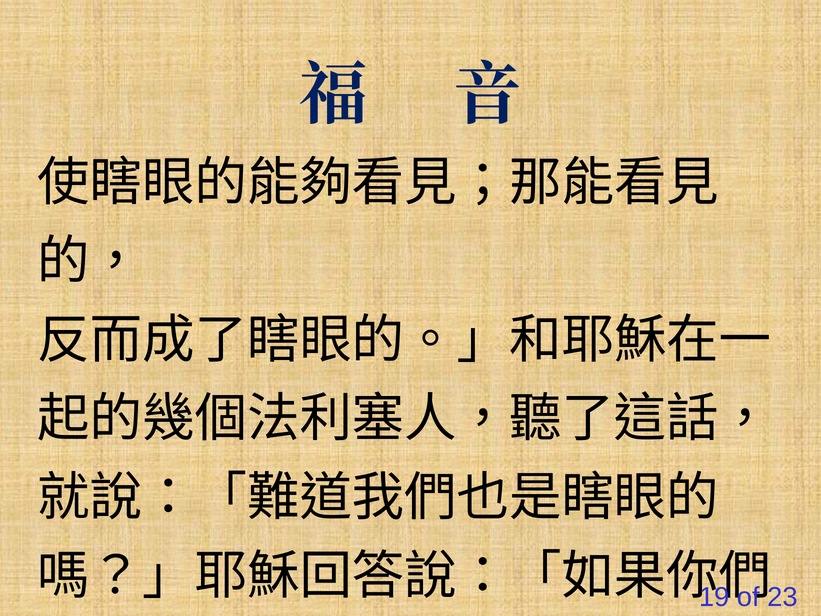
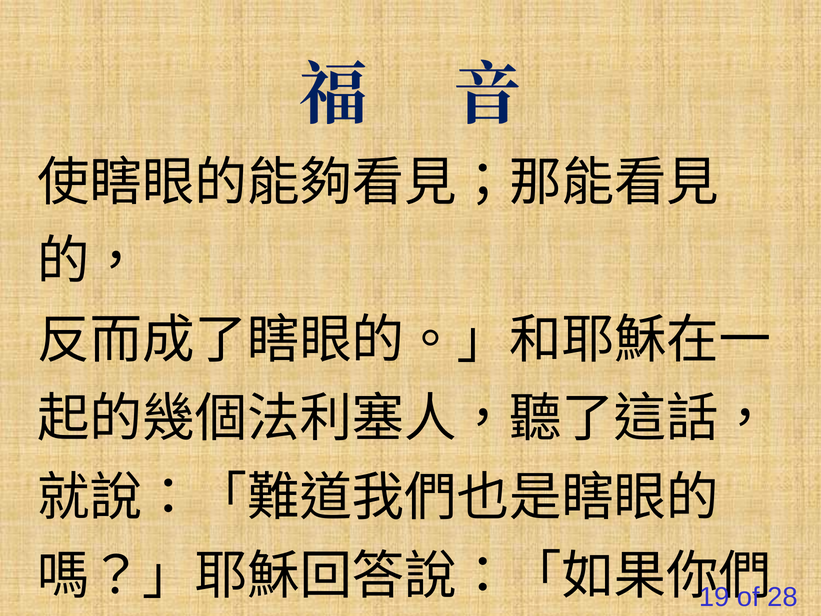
23: 23 -> 28 (782, 597)
